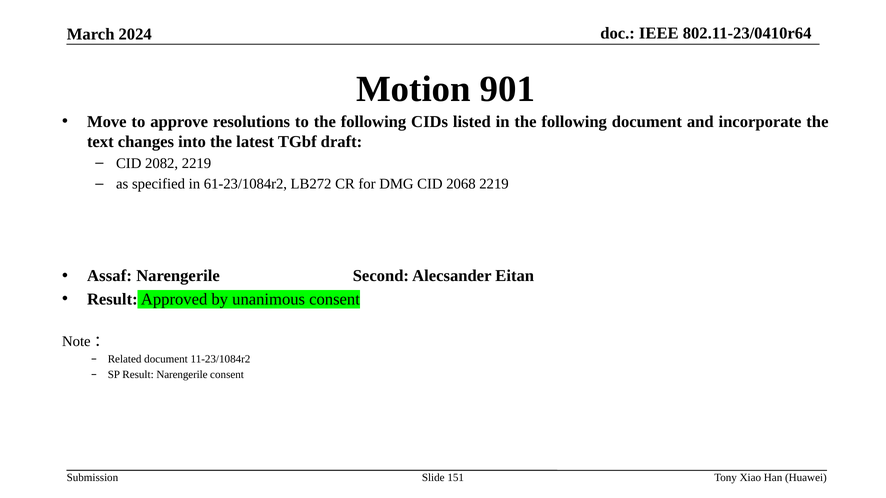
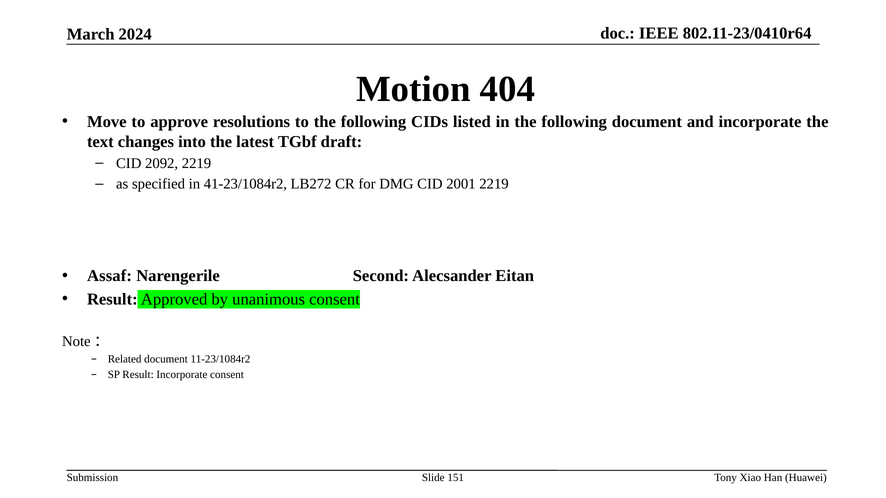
901: 901 -> 404 (508, 89)
2082: 2082 -> 2092 (162, 163)
61-23/1084r2: 61-23/1084r2 -> 41-23/1084r2 (245, 184)
2068: 2068 -> 2001 (461, 184)
Result Narengerile: Narengerile -> Incorporate (182, 375)
